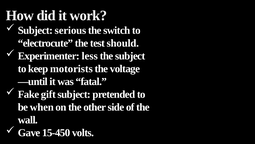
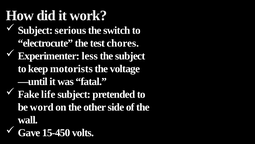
should: should -> chores (123, 43)
gift: gift -> life (48, 94)
when: when -> word (42, 107)
